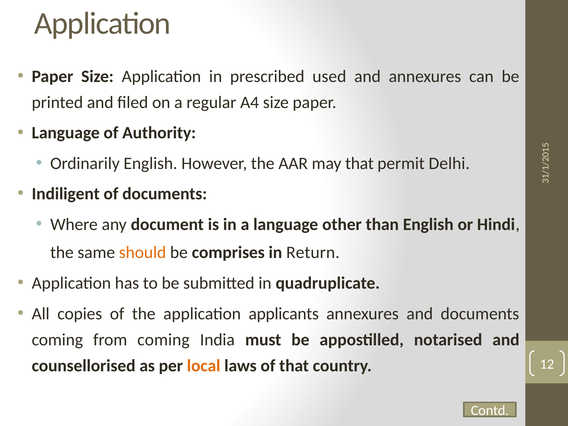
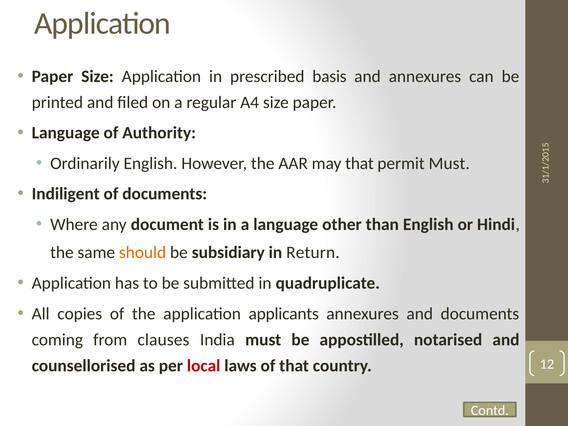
used: used -> basis (329, 76)
permit Delhi: Delhi -> Must (449, 163)
comprises: comprises -> subsidiary (228, 252)
from coming: coming -> clauses (163, 340)
local colour: orange -> red (204, 366)
